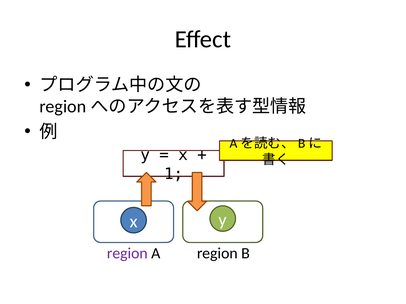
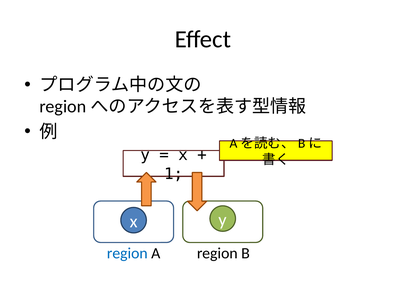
region colour: purple -> blue (127, 254)
